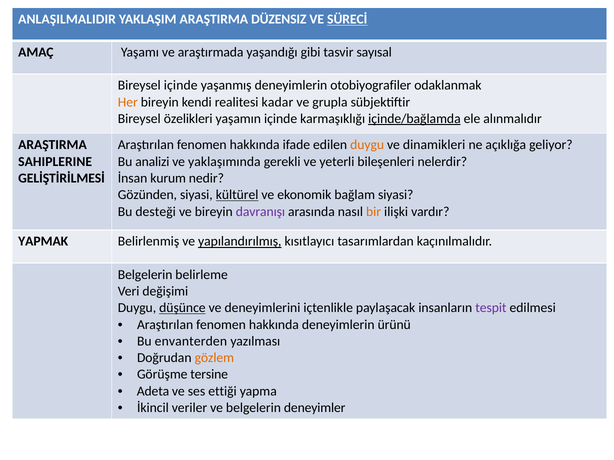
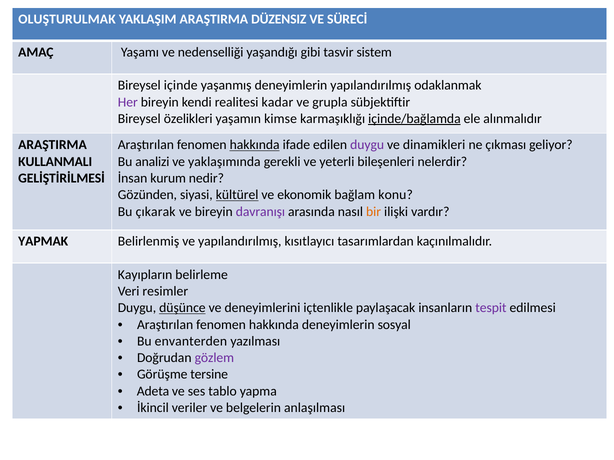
ANLAŞILMALIDIR: ANLAŞILMALIDIR -> OLUŞTURULMAK (67, 19)
SÜRECİ underline: present -> none (347, 19)
araştırmada: araştırmada -> nedenselliği (211, 52)
sayısal: sayısal -> sistem (374, 52)
deneyimlerin otobiyografiler: otobiyografiler -> yapılandırılmış (371, 86)
Her colour: orange -> purple (128, 102)
yaşamın içinde: içinde -> kimse (281, 119)
hakkında underline: none -> present (255, 145)
duygu colour: orange -> purple (367, 145)
açıklığa: açıklığa -> çıkması (506, 145)
SAHIPLERINE: SAHIPLERINE -> KULLANMALI (55, 162)
bağlam siyasi: siyasi -> konu (396, 195)
desteği: desteği -> çıkarak (156, 212)
yapılandırılmış underline: present -> none (240, 242)
Belgelerin: Belgelerin -> Kayıpların (145, 275)
değişimi: değişimi -> resimler (165, 292)
ürünü: ürünü -> sosyal (394, 325)
gözlem colour: orange -> purple (214, 358)
ettiği: ettiği -> tablo (223, 392)
deneyimler: deneyimler -> anlaşılması (315, 408)
